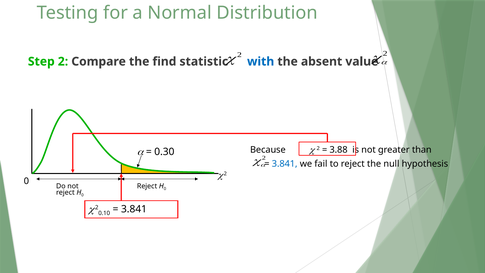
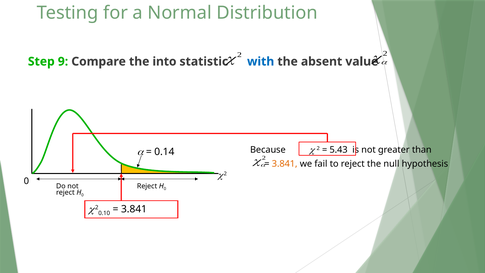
Step 2: 2 -> 9 (63, 61)
find: find -> into (164, 61)
3.88: 3.88 -> 5.43 (339, 150)
0.30: 0.30 -> 0.14 (164, 152)
3.841 colour: blue -> orange (285, 164)
